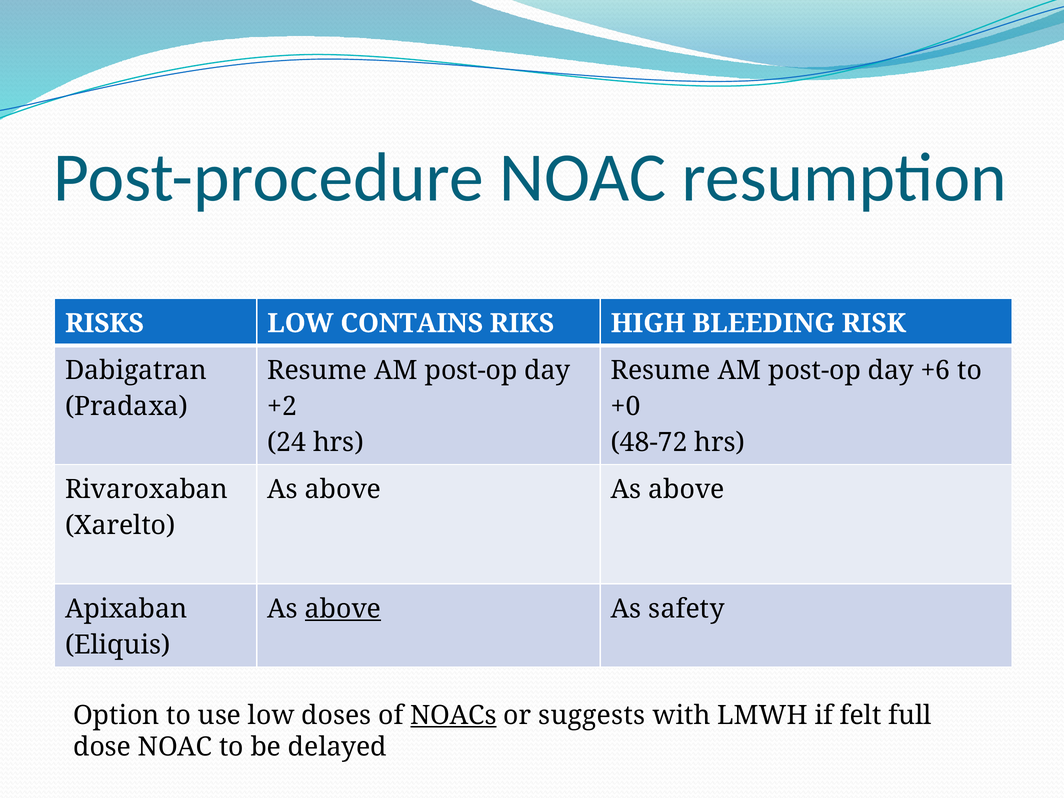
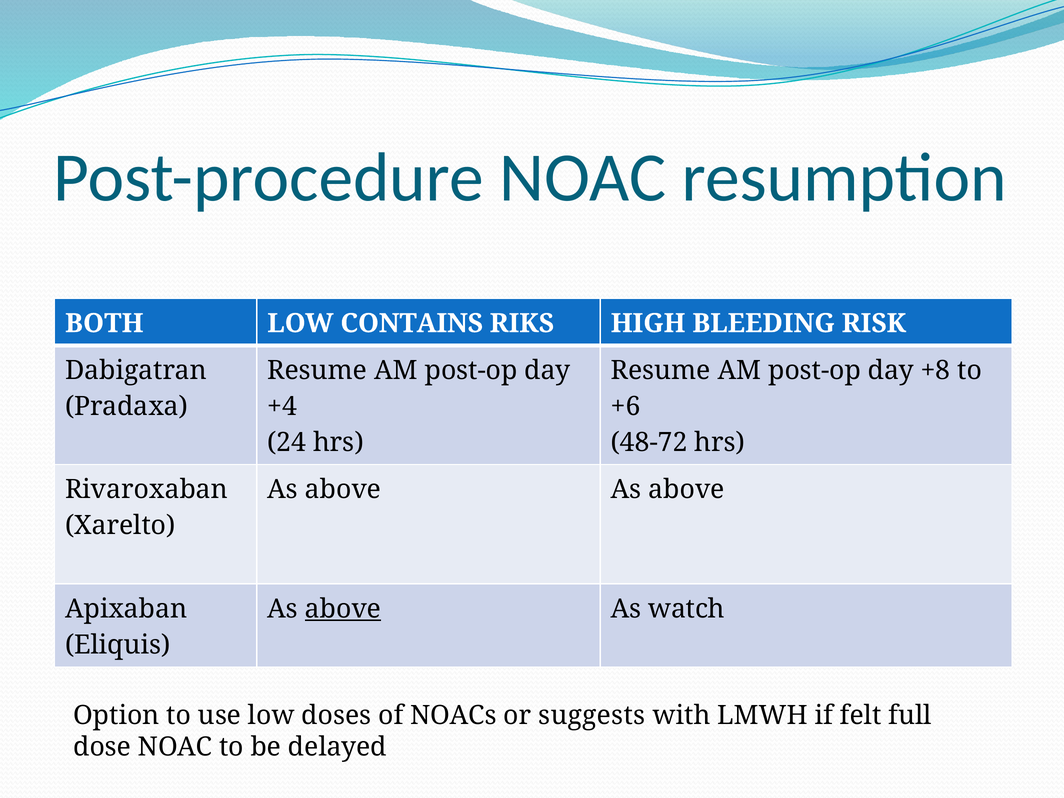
RISKS: RISKS -> BOTH (104, 323)
+6: +6 -> +8 (935, 370)
+2: +2 -> +4 (282, 406)
+0: +0 -> +6 (626, 406)
safety: safety -> watch (687, 609)
NOACs underline: present -> none (453, 715)
